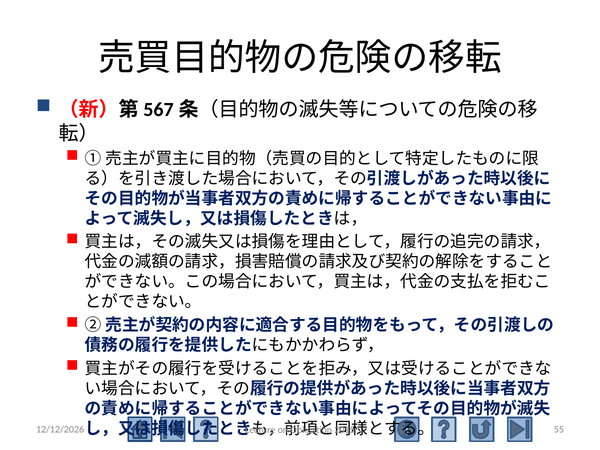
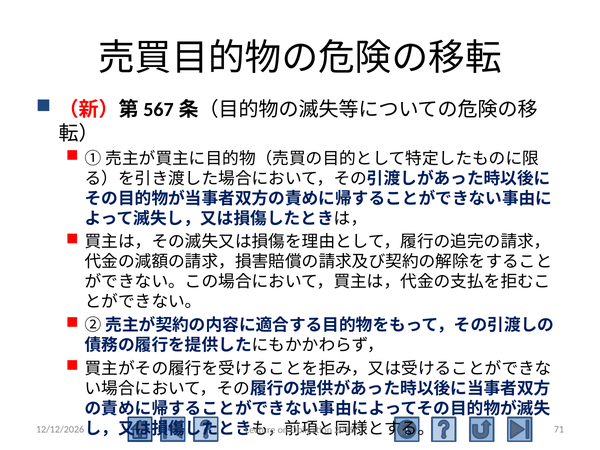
55: 55 -> 71 (559, 430)
